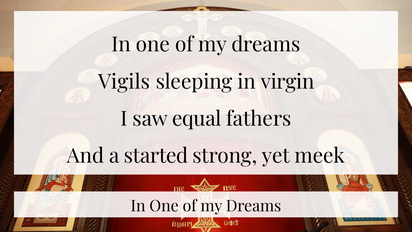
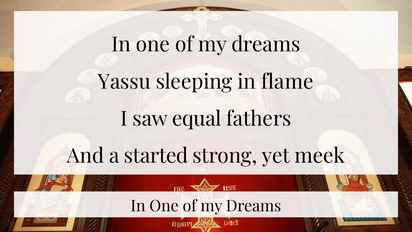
Vigils: Vigils -> Yassu (124, 82)
virgin: virgin -> flame (287, 82)
